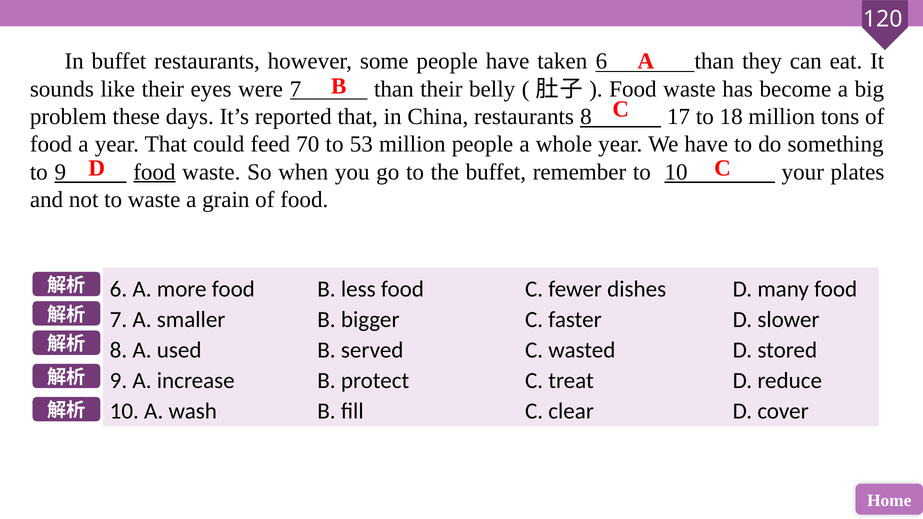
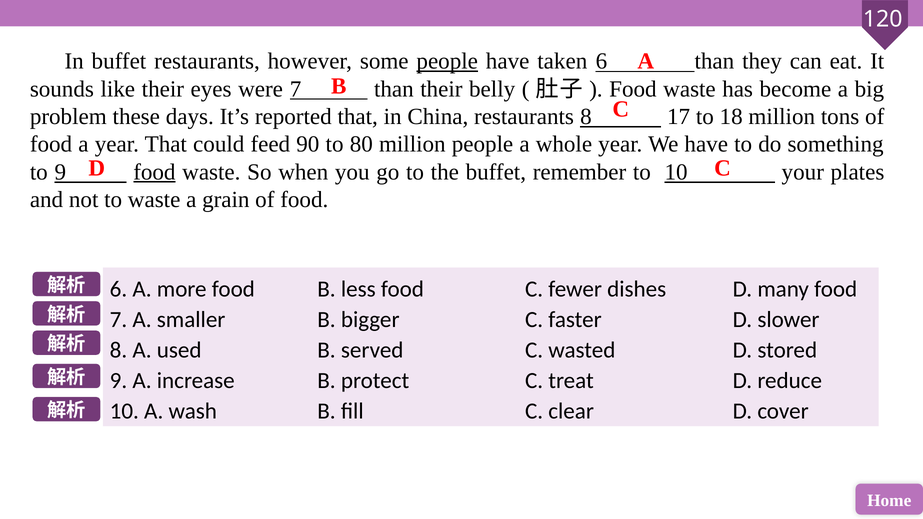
people underline: none -> present (447, 61)
70: 70 -> 90 (308, 144)
53: 53 -> 80 (361, 144)
